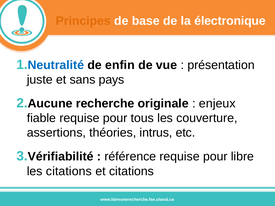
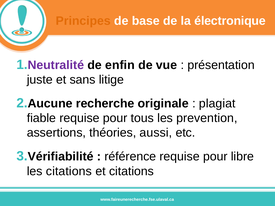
Neutralité colour: blue -> purple (56, 65)
pays: pays -> litige (111, 80)
enjeux: enjeux -> plagiat (217, 104)
couverture: couverture -> prevention (207, 118)
intrus: intrus -> aussi (156, 133)
